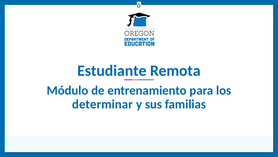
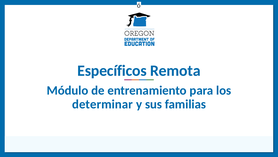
Estudiante: Estudiante -> Específicos (112, 70)
